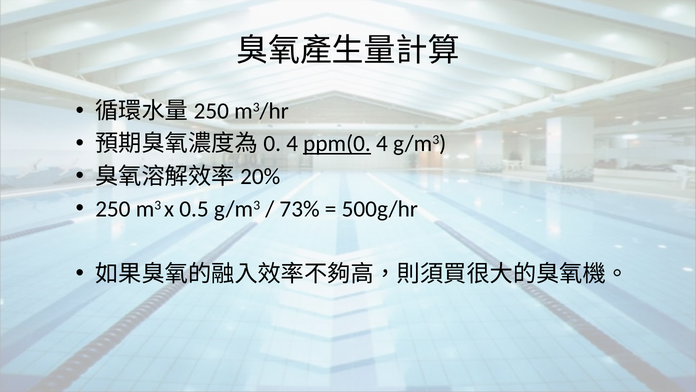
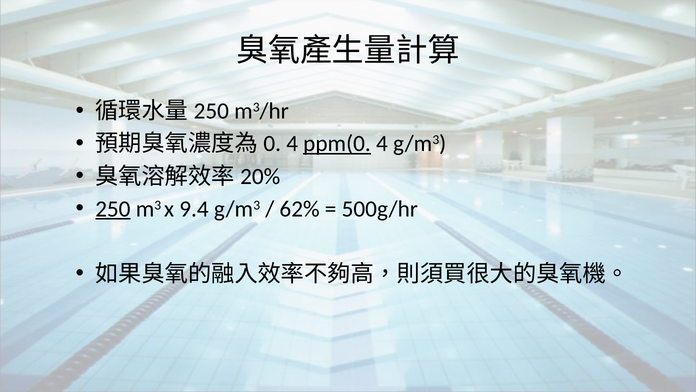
250 underline: none -> present (113, 209)
0.5: 0.5 -> 9.4 (194, 209)
73%: 73% -> 62% (300, 209)
